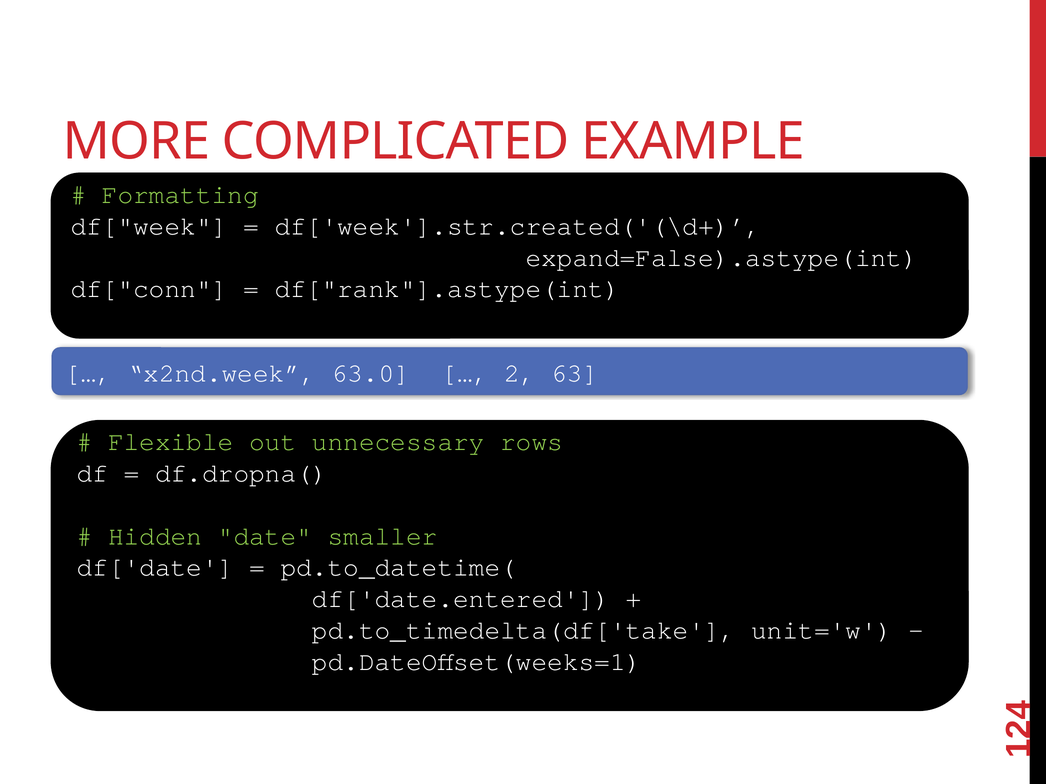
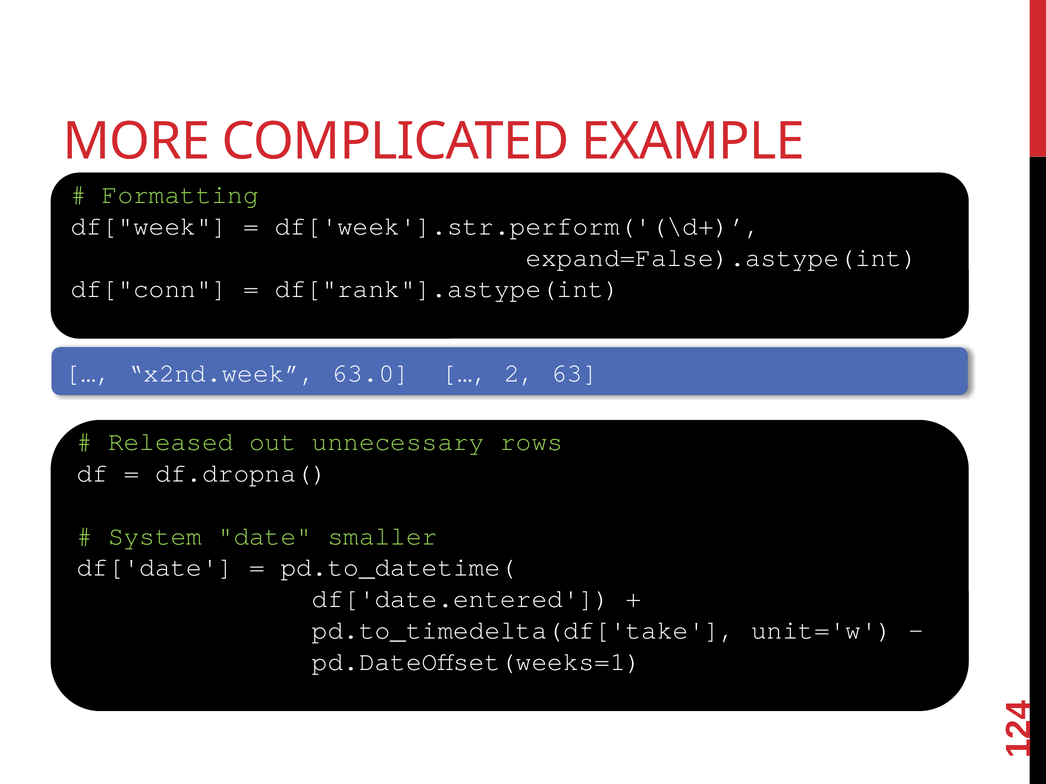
df['week'].str.created('(\d+: df['week'].str.created('(\d+ -> df['week'].str.perform('(\d+ (518, 226)
Flexible: Flexible -> Released (171, 442)
Hidden: Hidden -> System (155, 536)
